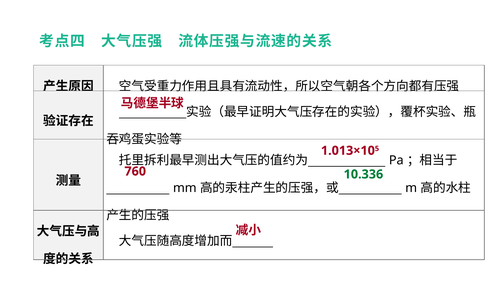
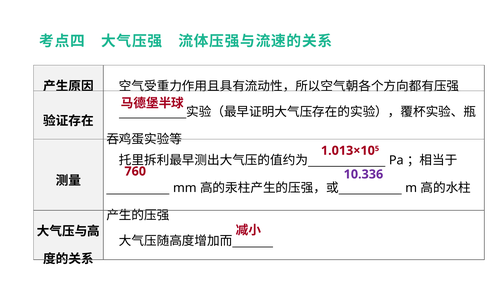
10.336 colour: green -> purple (363, 174)
